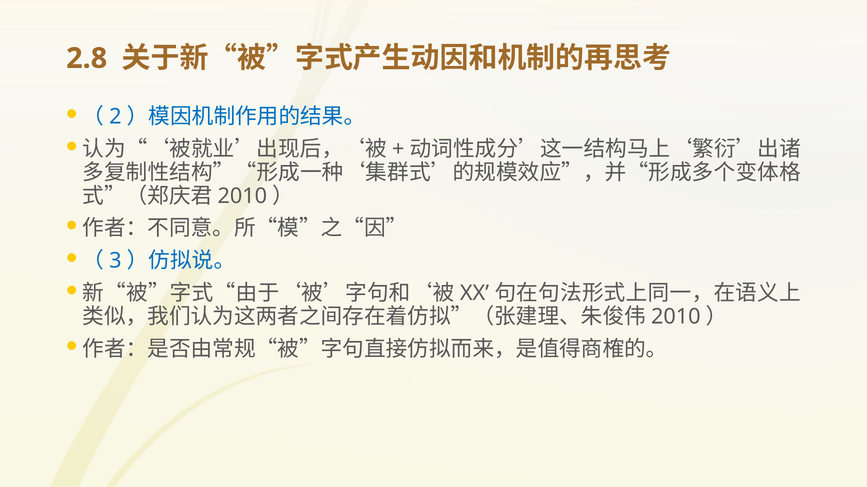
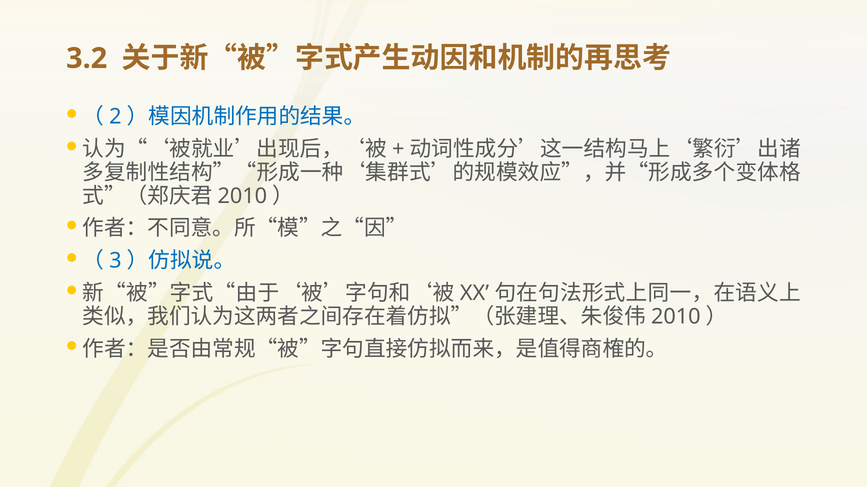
2.8: 2.8 -> 3.2 (87, 58)
